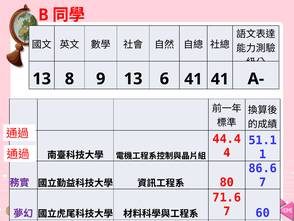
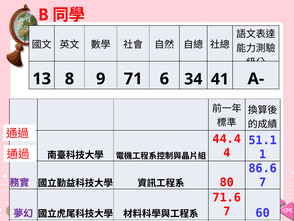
9 13: 13 -> 71 (133, 79)
6 41: 41 -> 34 (193, 79)
